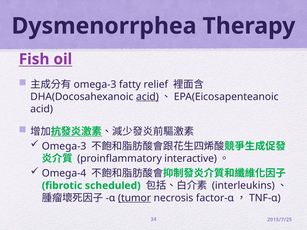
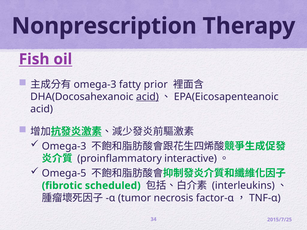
Dysmenorrphea: Dysmenorrphea -> Nonprescription (104, 26)
relief: relief -> prior (156, 84)
Omega-4: Omega-4 -> Omega-5 (64, 174)
tumor underline: present -> none (134, 198)
